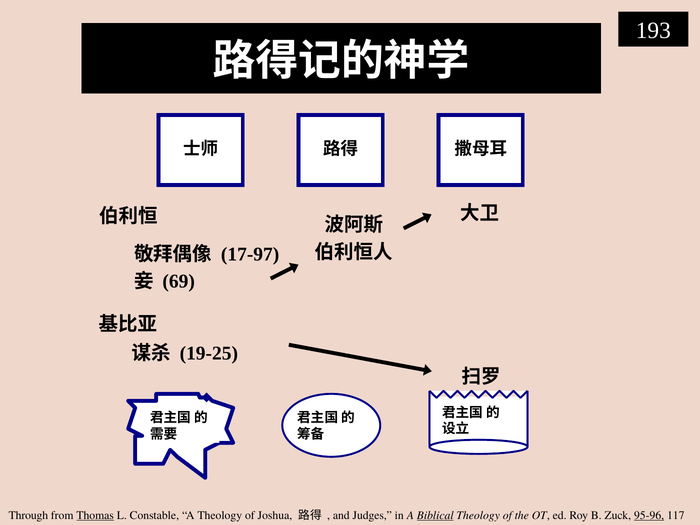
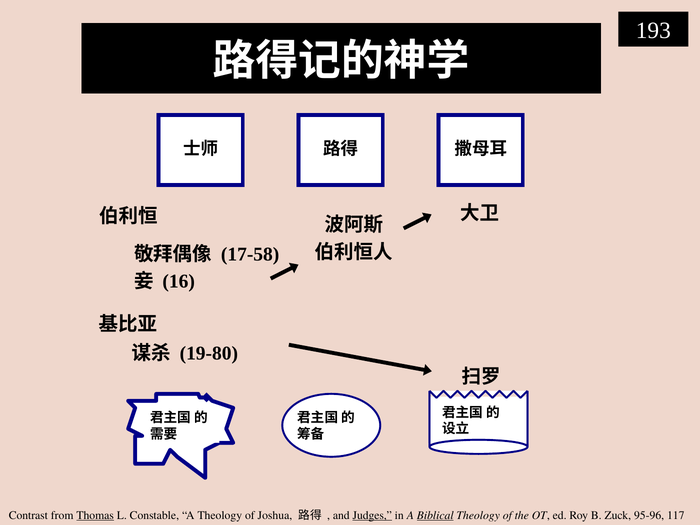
17-97: 17-97 -> 17-58 (250, 254)
69: 69 -> 16 (179, 281)
19-25: 19-25 -> 19-80 (209, 353)
Through: Through -> Contrast (28, 515)
Judges underline: none -> present (372, 515)
95-96 underline: present -> none (649, 515)
